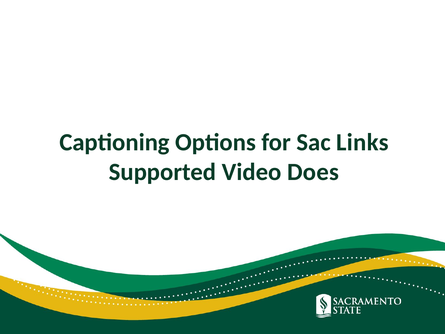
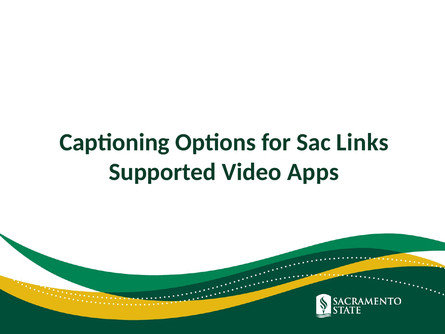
Does: Does -> Apps (313, 172)
